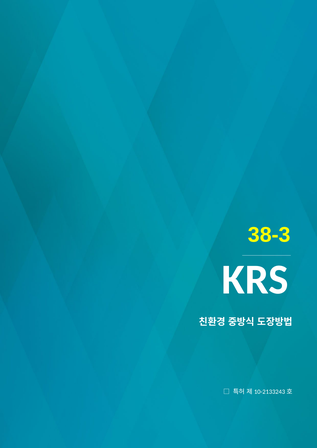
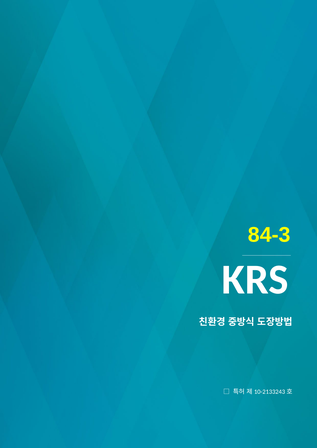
38-3: 38-3 -> 84-3 (269, 235)
